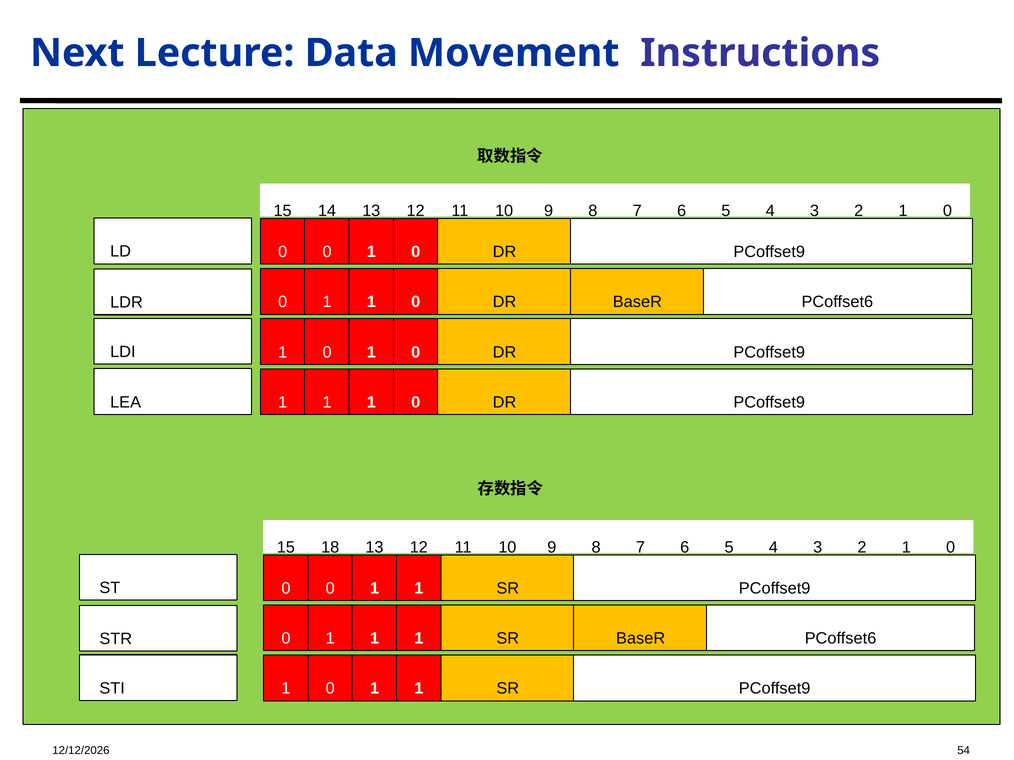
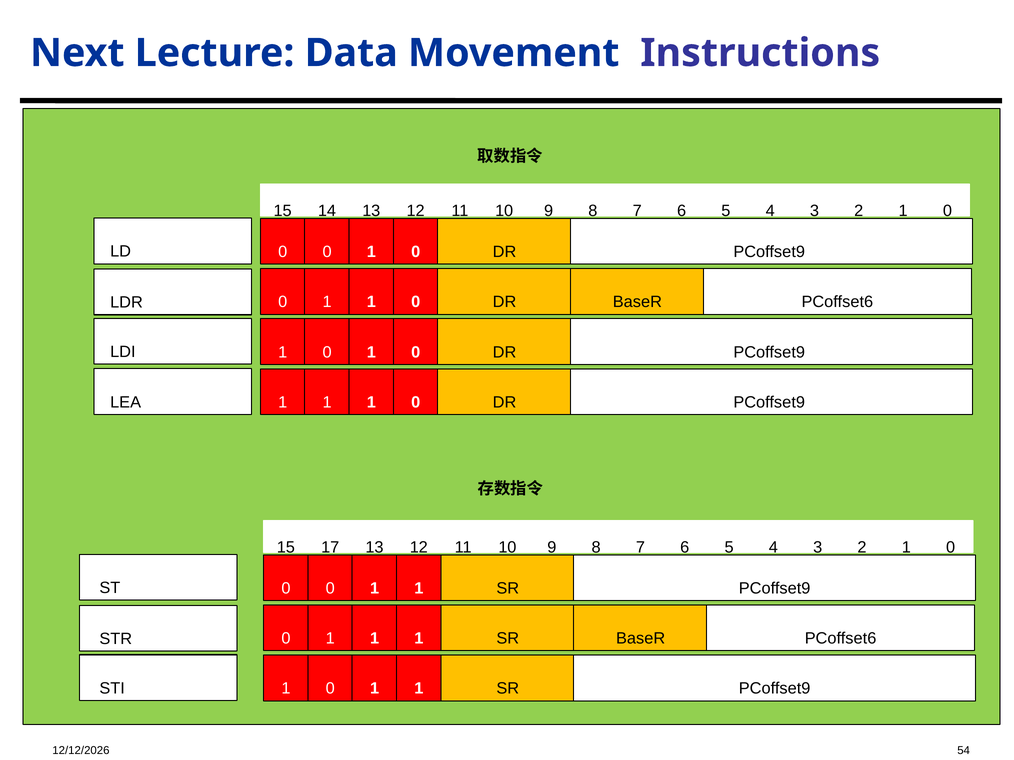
18: 18 -> 17 (330, 547)
